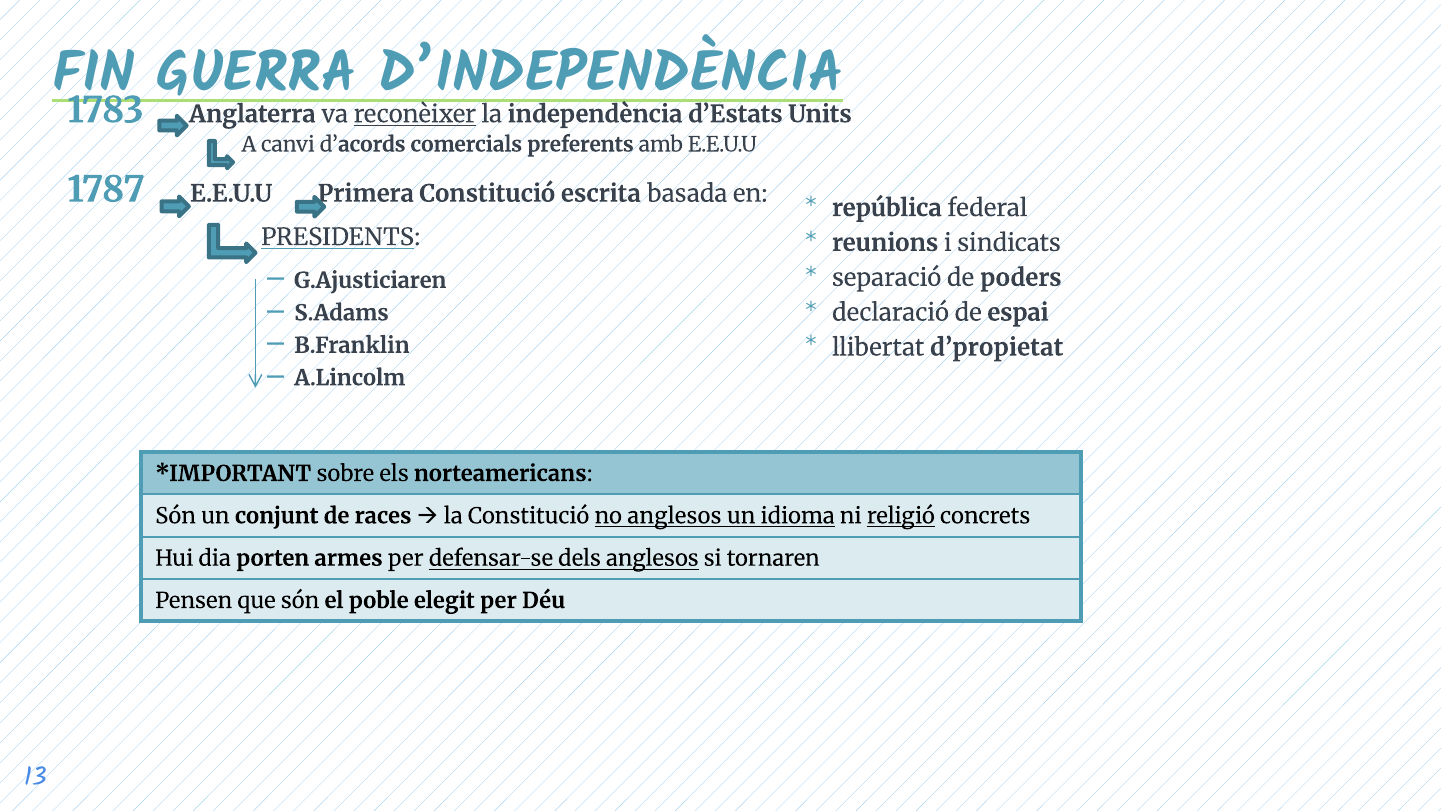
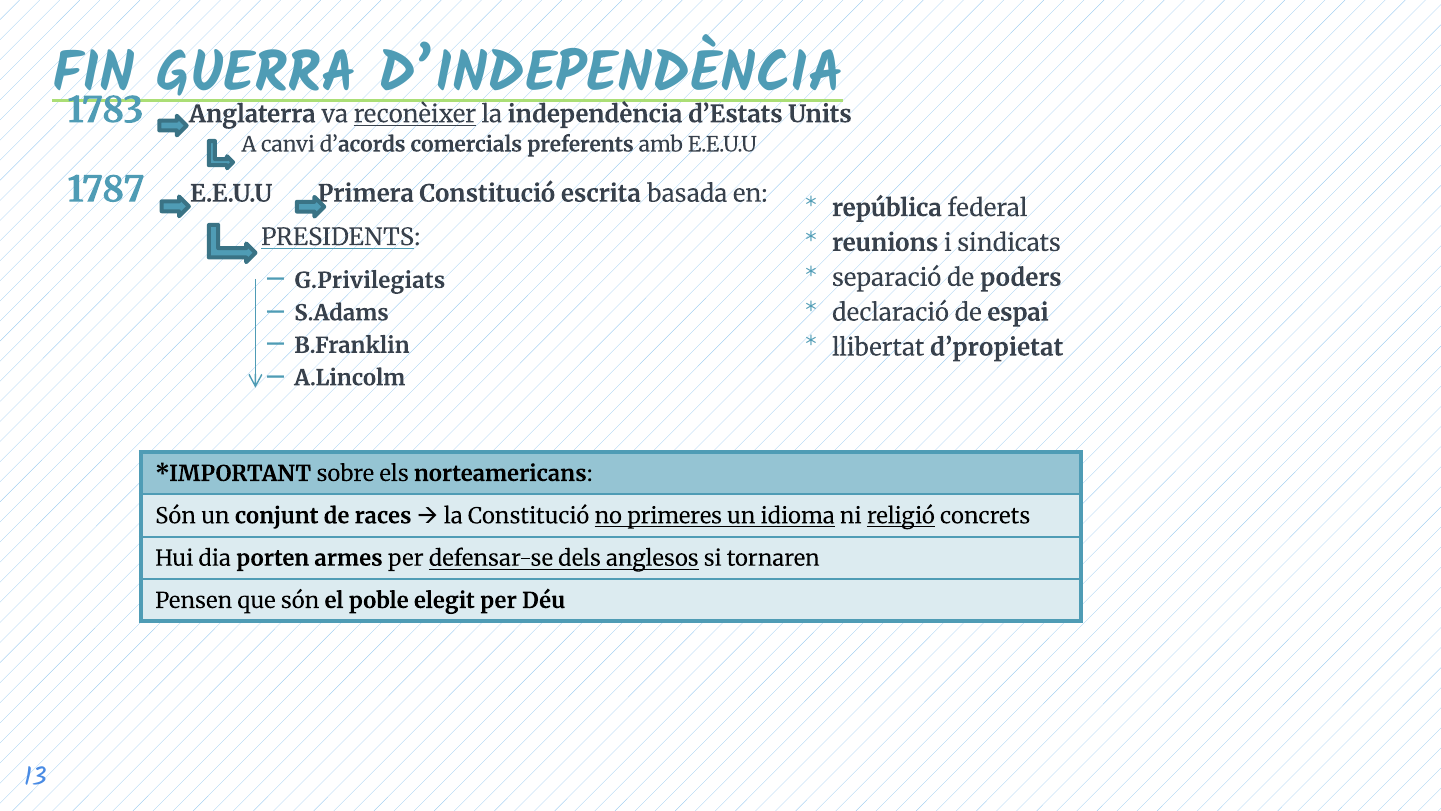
G.Ajusticiaren: G.Ajusticiaren -> G.Privilegiats (370, 281)
no anglesos: anglesos -> primeres (675, 516)
